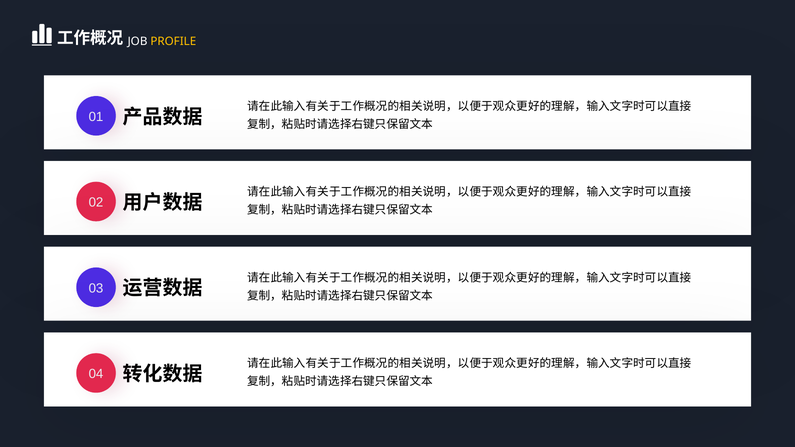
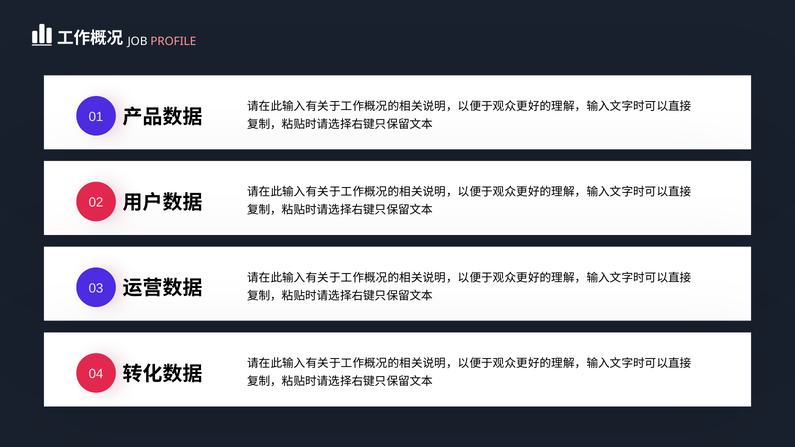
PROFILE colour: yellow -> pink (173, 41)
